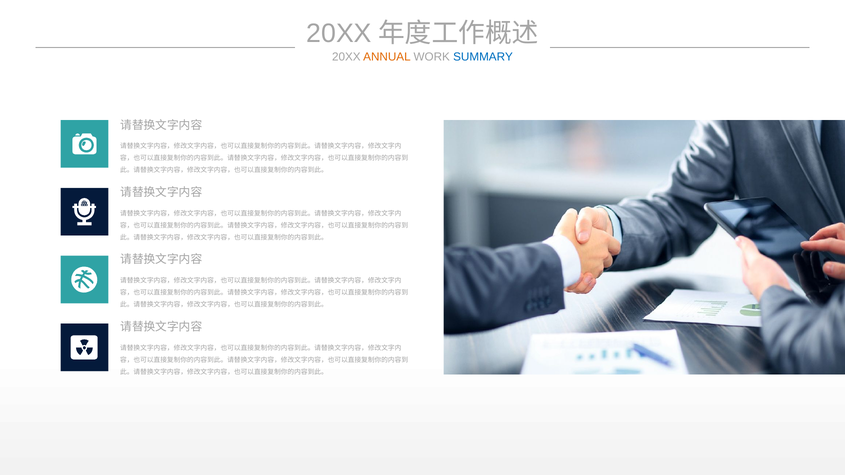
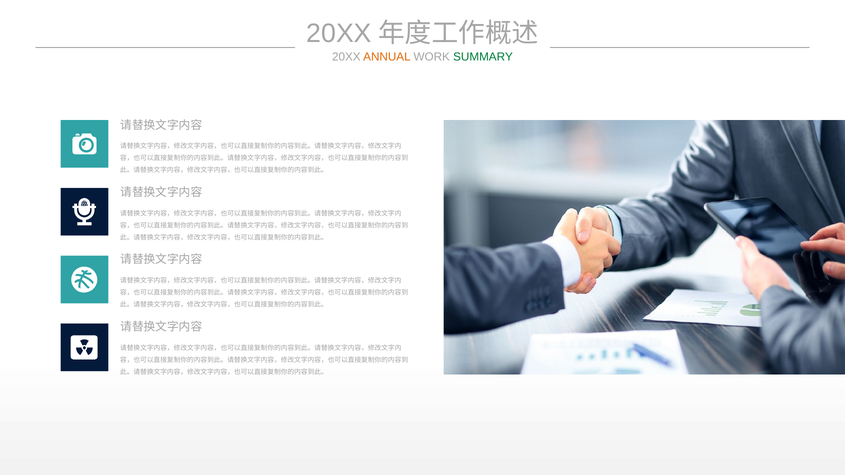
SUMMARY colour: blue -> green (483, 57)
